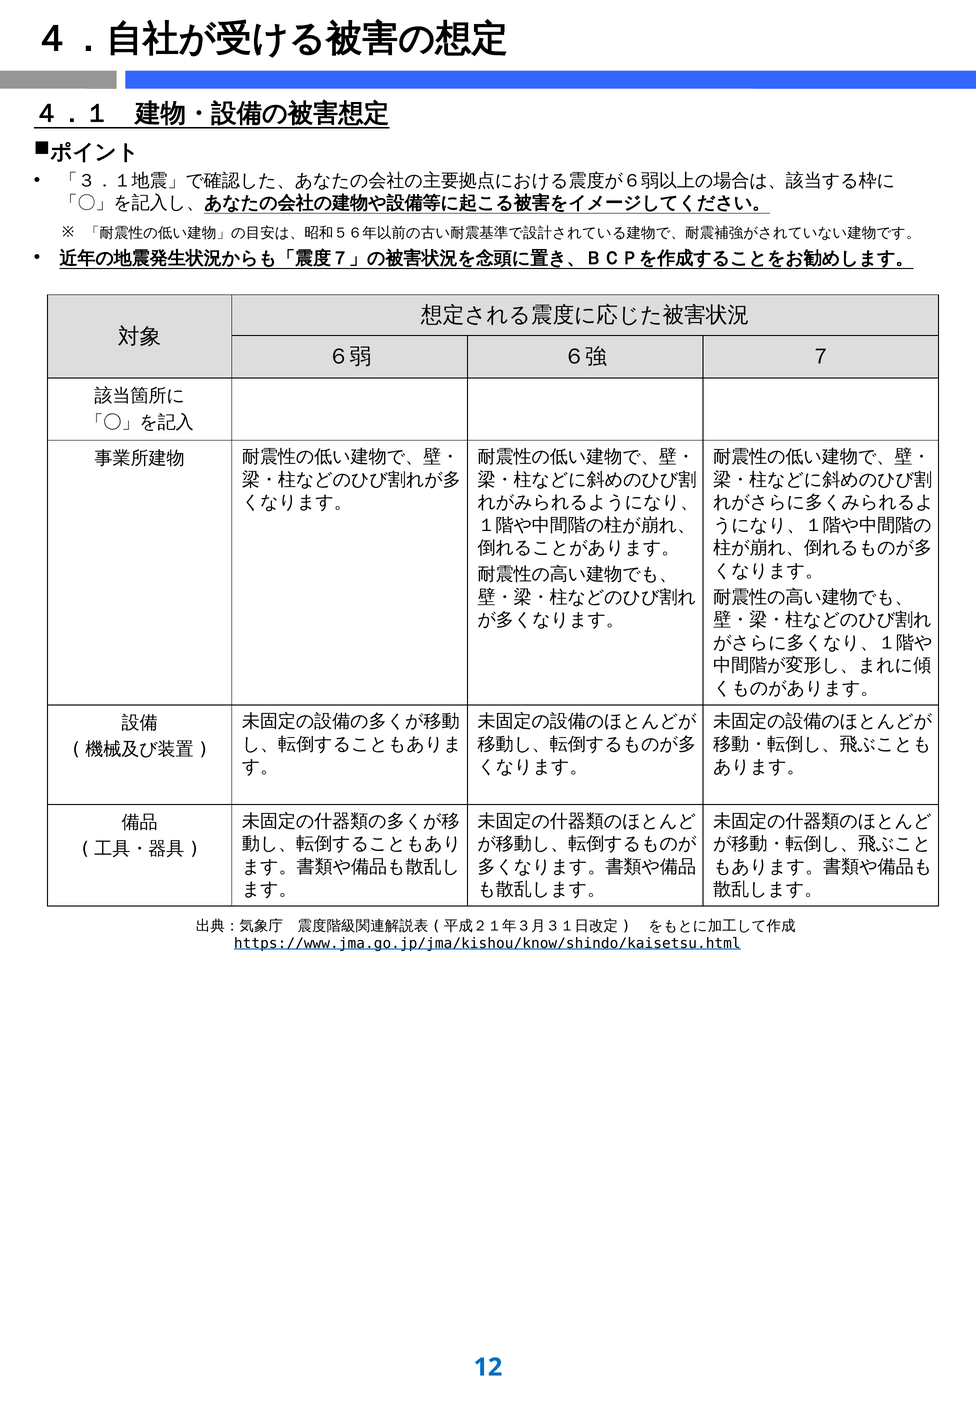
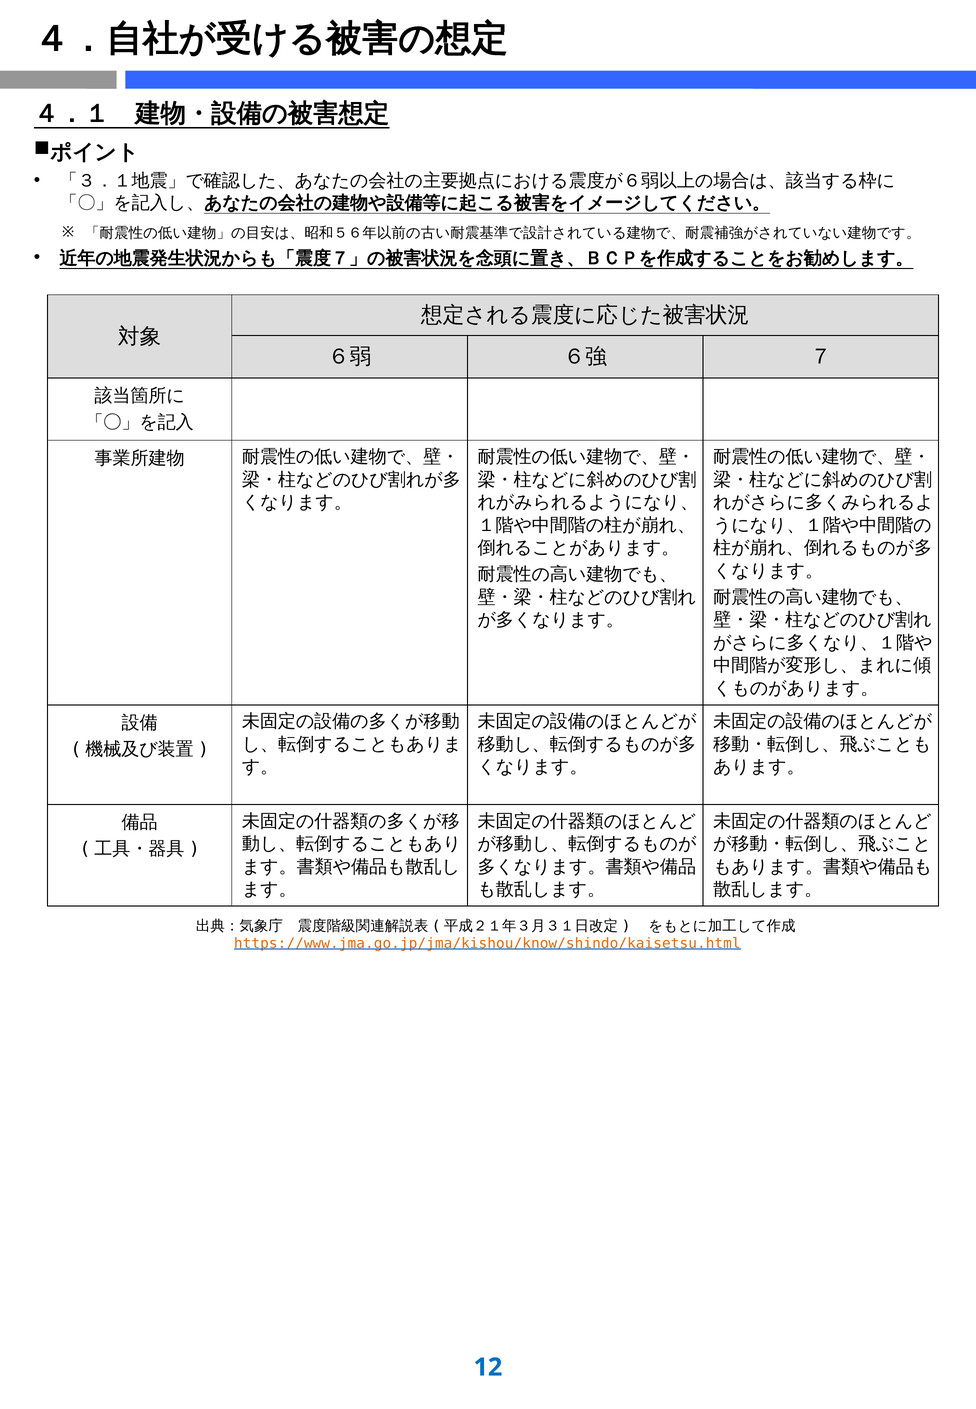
https://www.jma.go.jp/jma/kishou/know/shindo/kaisetsu.html colour: black -> orange (487, 944)
